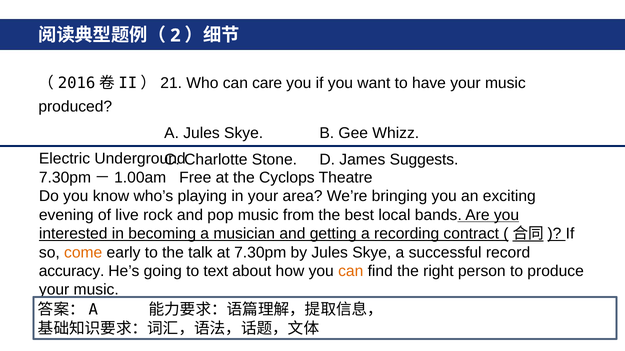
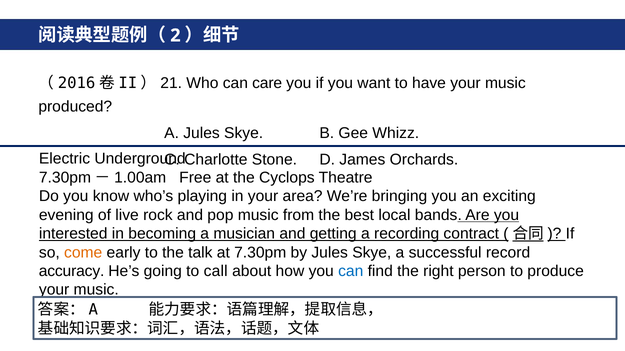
Suggests: Suggests -> Orchards (424, 160)
text: text -> call (216, 272)
can colour: orange -> blue (351, 272)
